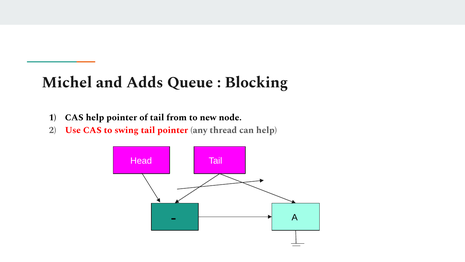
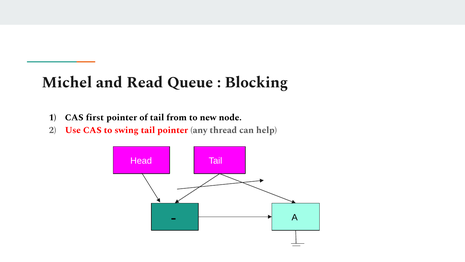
Adds: Adds -> Read (145, 82)
CAS help: help -> first (95, 117)
